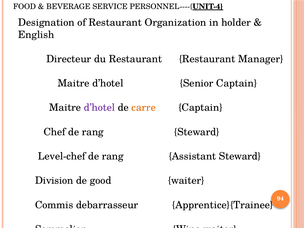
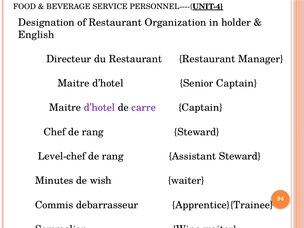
carre colour: orange -> purple (144, 108)
Division: Division -> Minutes (54, 181)
good: good -> wish (101, 181)
